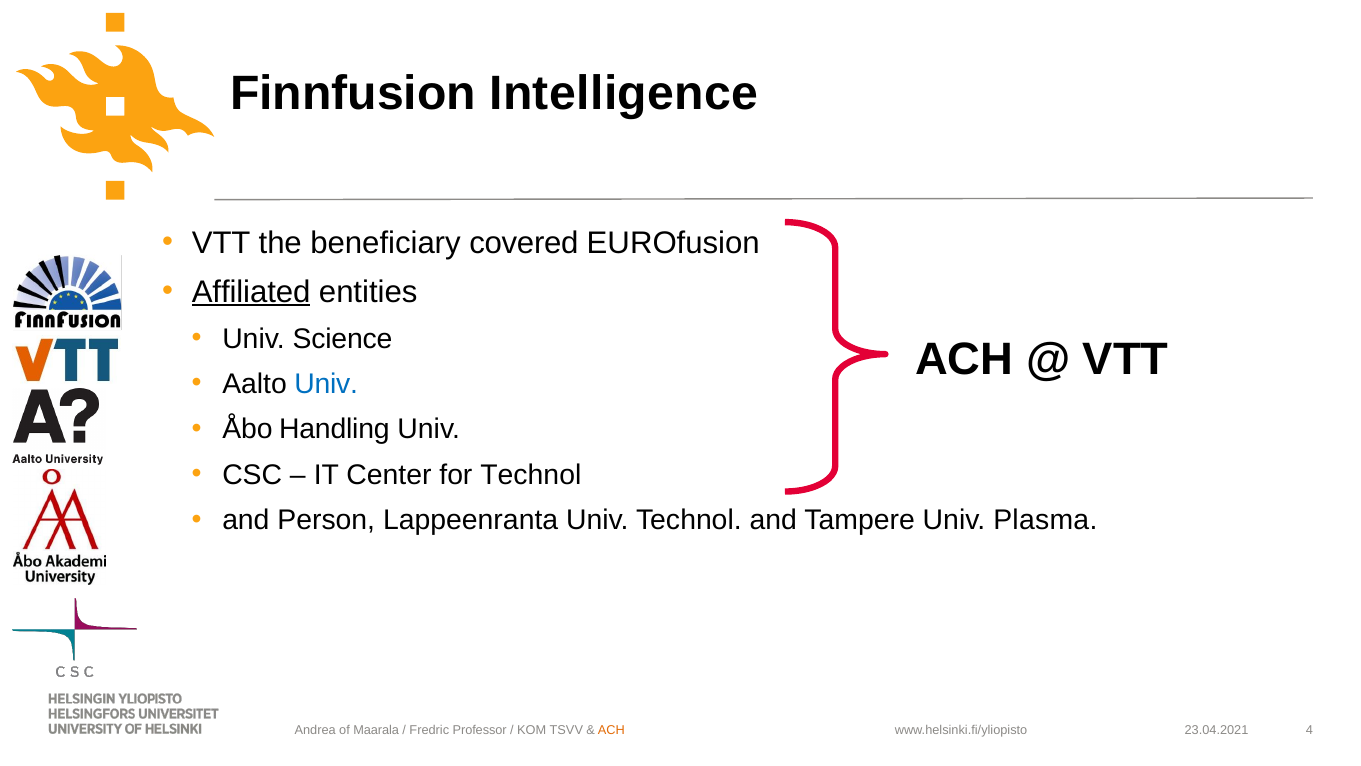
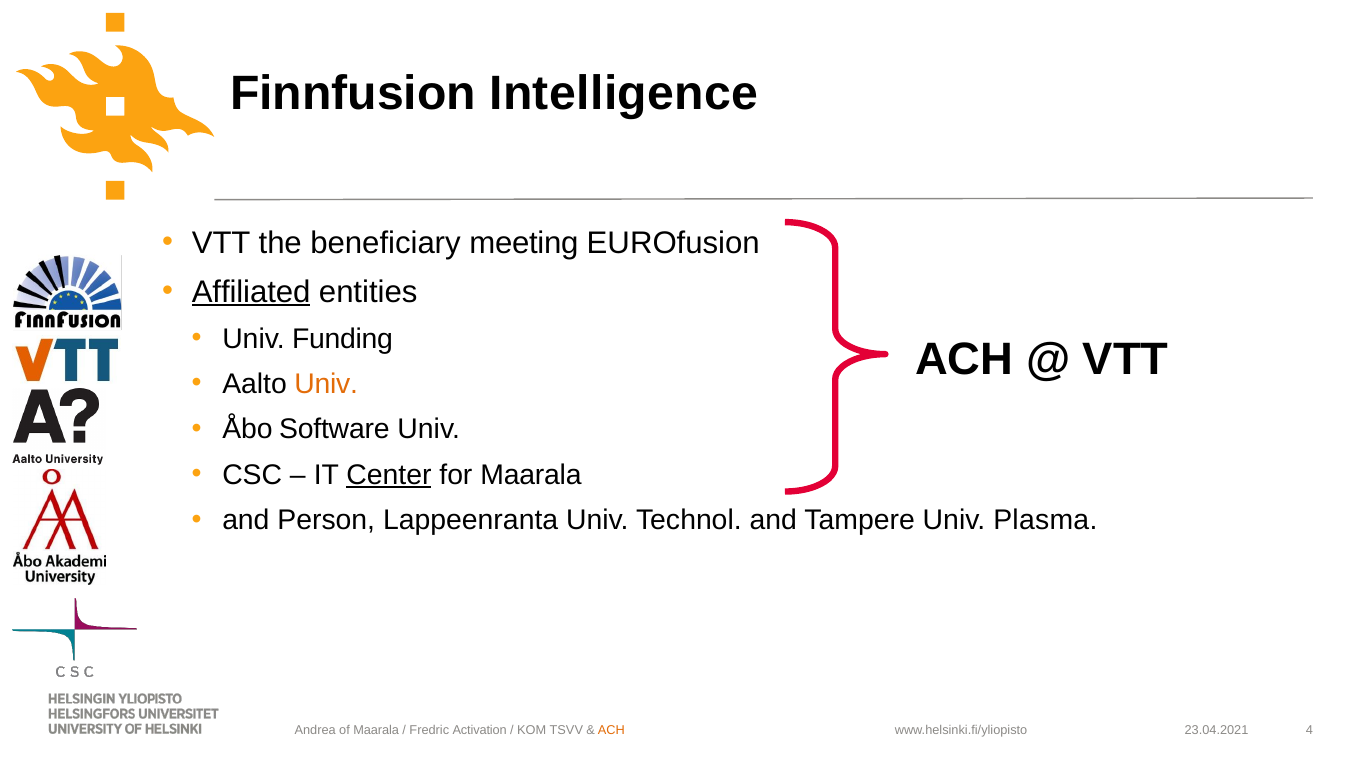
covered: covered -> meeting (524, 243)
Science: Science -> Funding (343, 339)
Univ colour: blue -> orange (326, 384)
Handling: Handling -> Software (334, 429)
Center underline: none -> present (389, 475)
for Technol: Technol -> Maarala (531, 475)
Professor: Professor -> Activation (480, 730)
